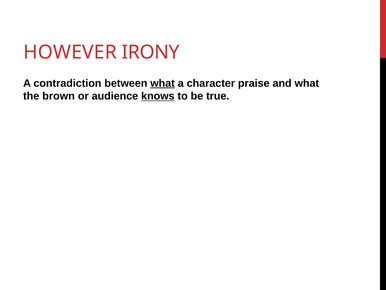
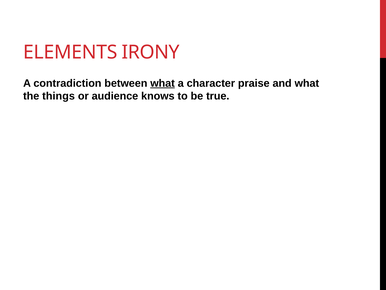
HOWEVER: HOWEVER -> ELEMENTS (70, 52)
brown: brown -> things (59, 96)
knows underline: present -> none (158, 96)
